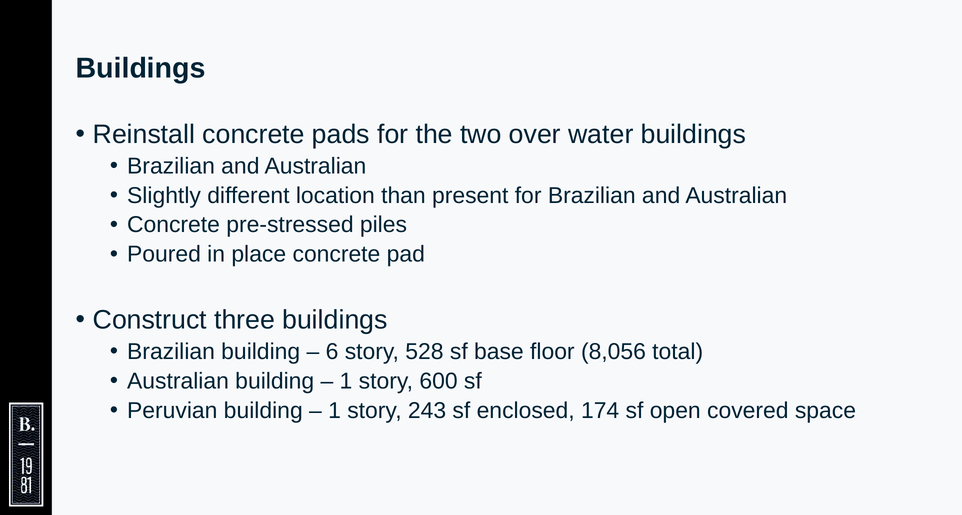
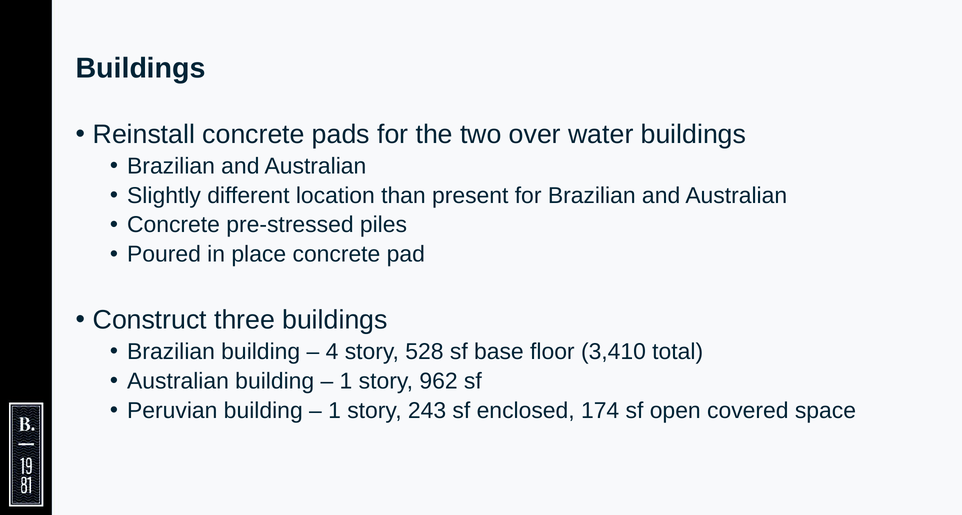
6: 6 -> 4 (332, 352)
8,056: 8,056 -> 3,410 (613, 352)
600: 600 -> 962 (439, 381)
